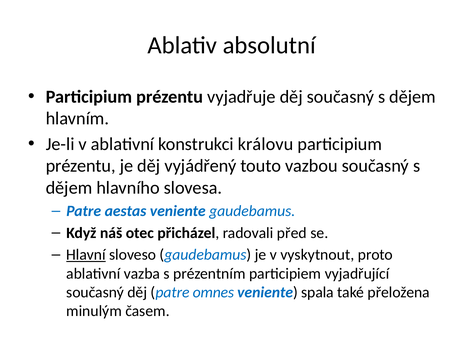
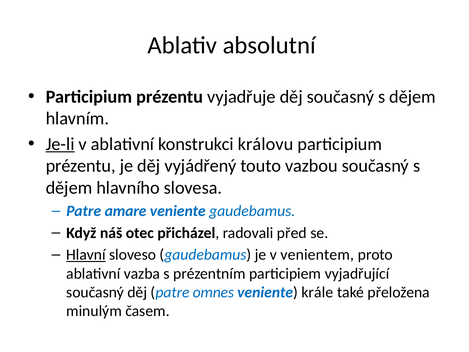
Je-li underline: none -> present (60, 144)
aestas: aestas -> amare (126, 211)
vyskytnout: vyskytnout -> venientem (317, 255)
spala: spala -> krále (317, 292)
